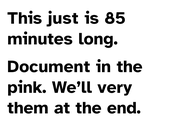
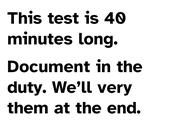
just: just -> test (63, 18)
85: 85 -> 40 (115, 18)
pink: pink -> duty (27, 87)
